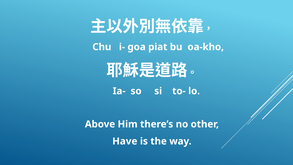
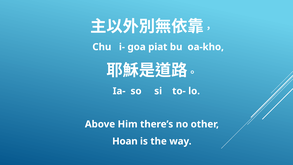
Have: Have -> Hoan (125, 141)
